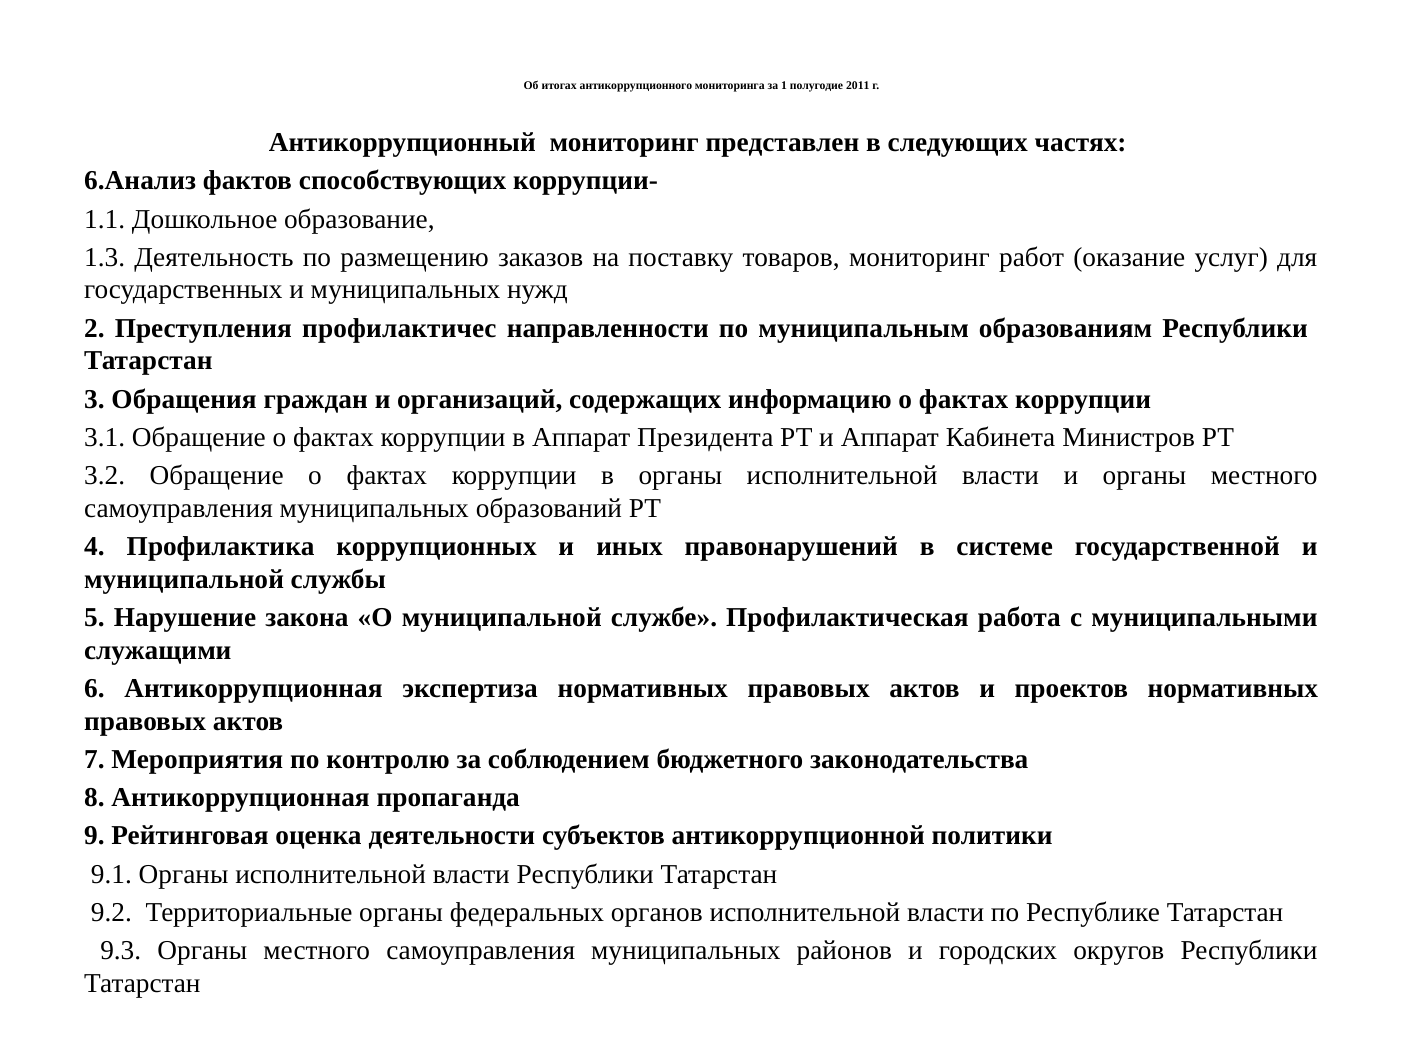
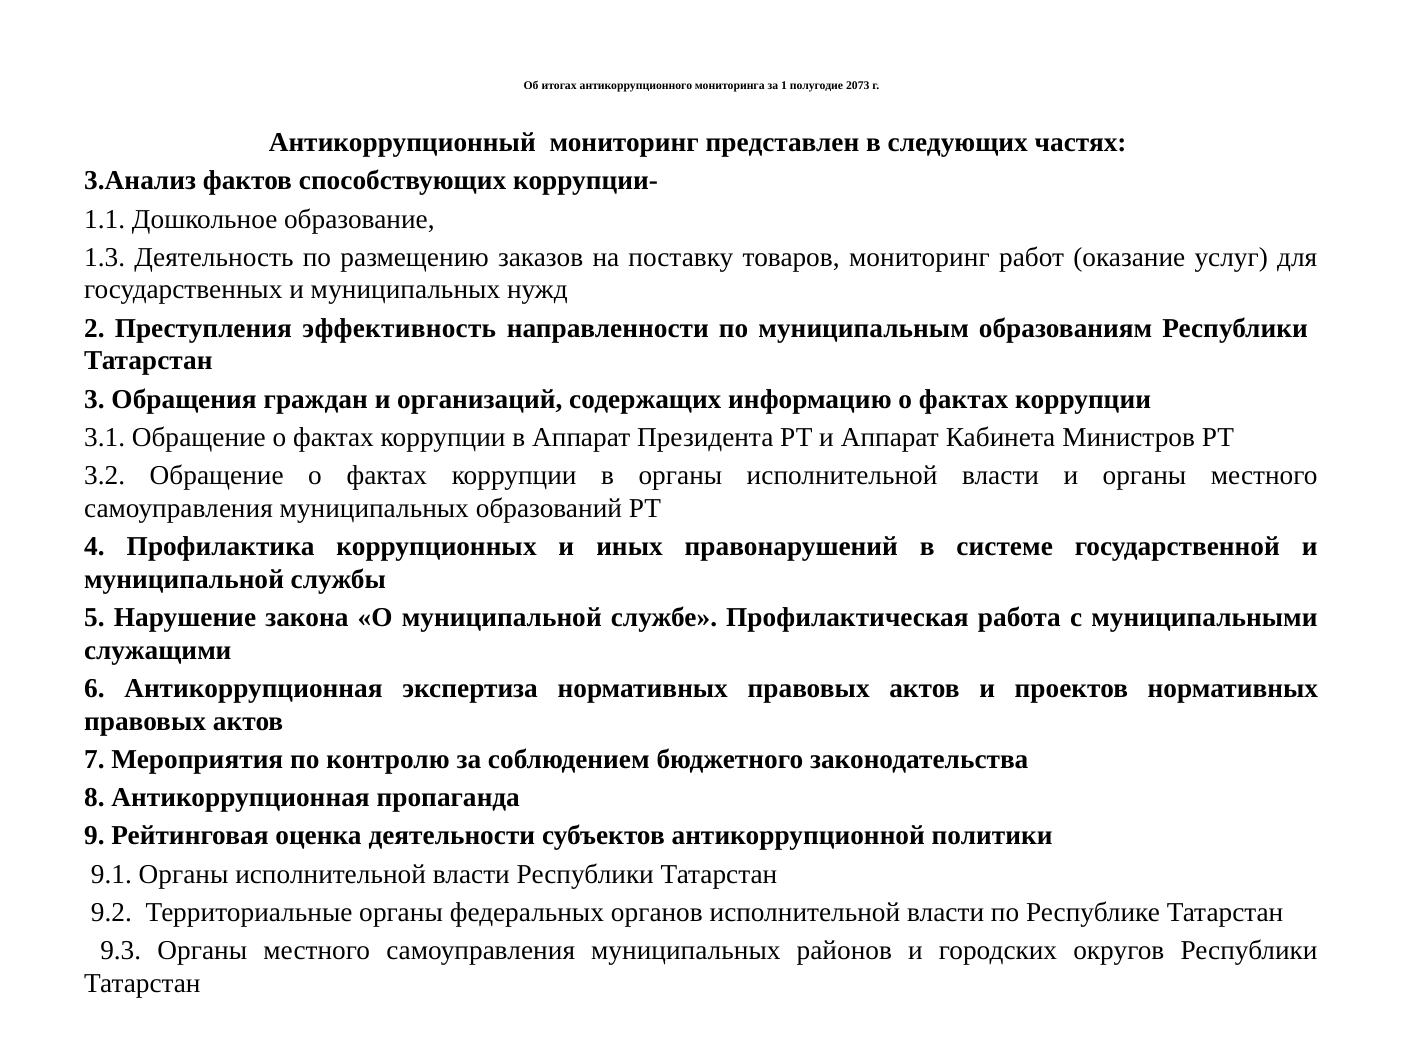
2011: 2011 -> 2073 (858, 86)
6.Анализ: 6.Анализ -> 3.Анализ (140, 181)
профилактичес: профилактичес -> эффективность (399, 328)
